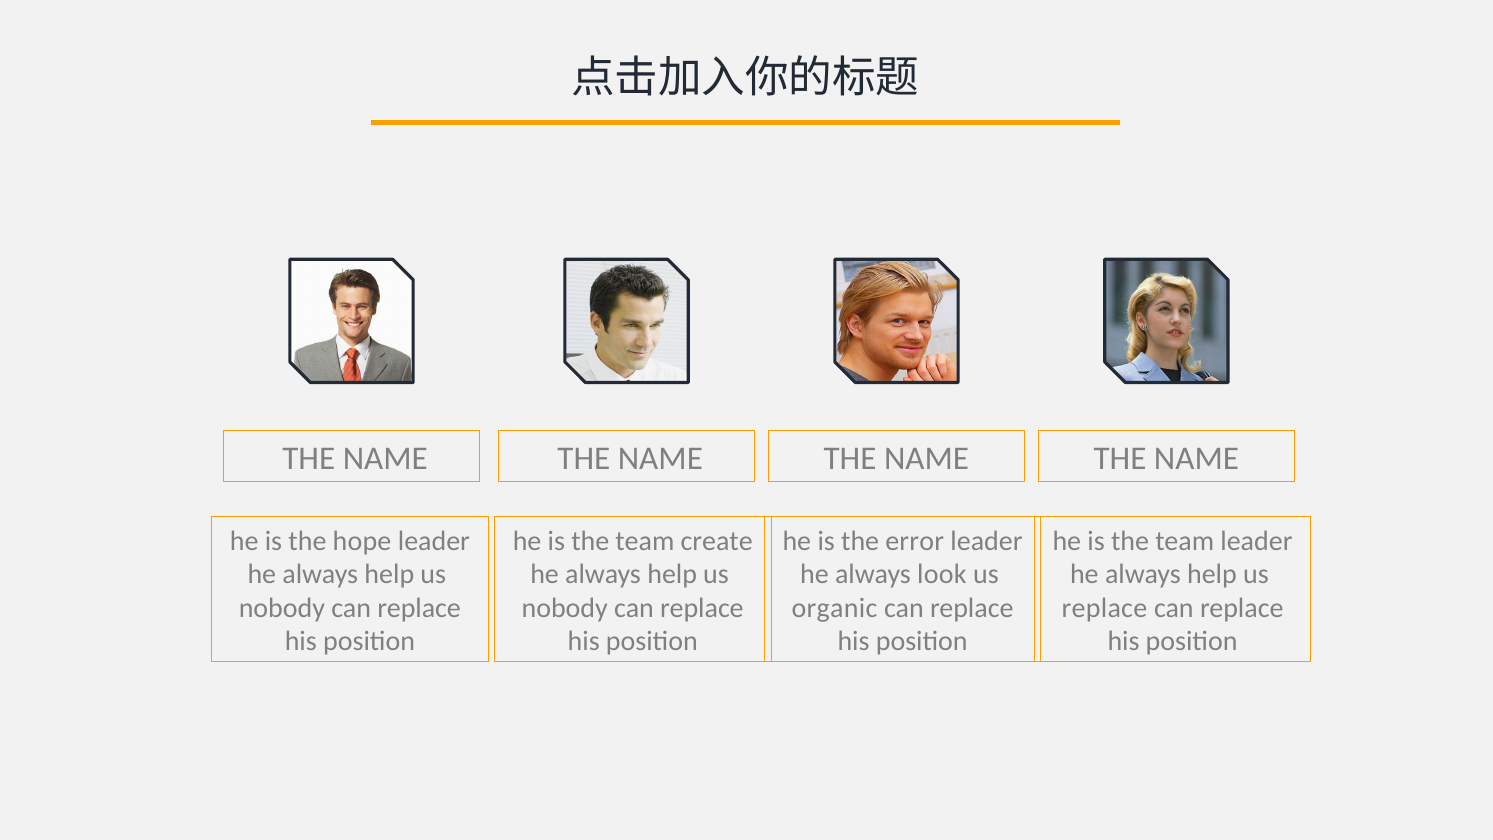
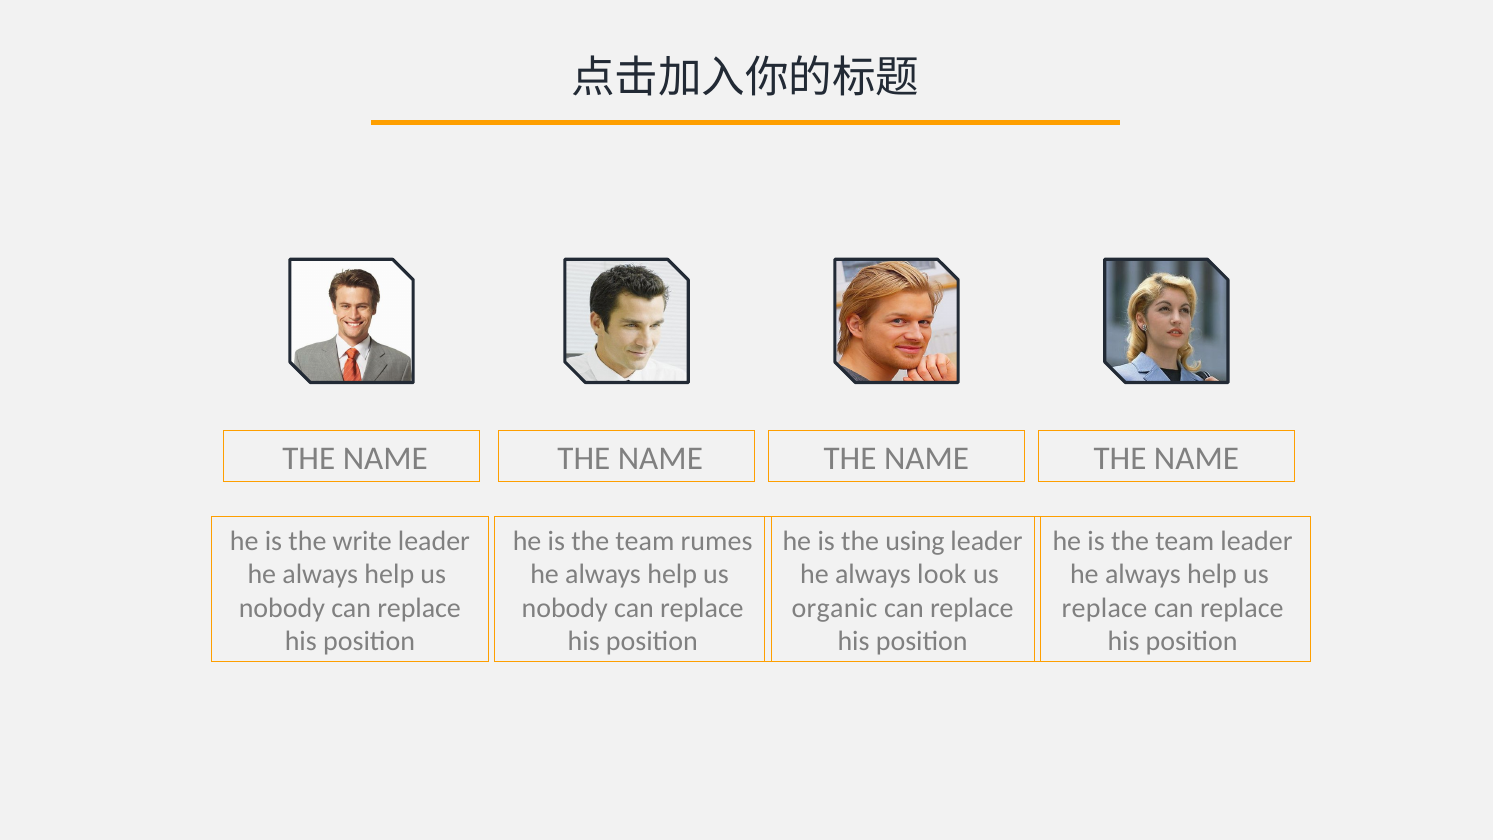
hope: hope -> write (362, 541)
create: create -> rumes (717, 541)
error: error -> using (915, 541)
